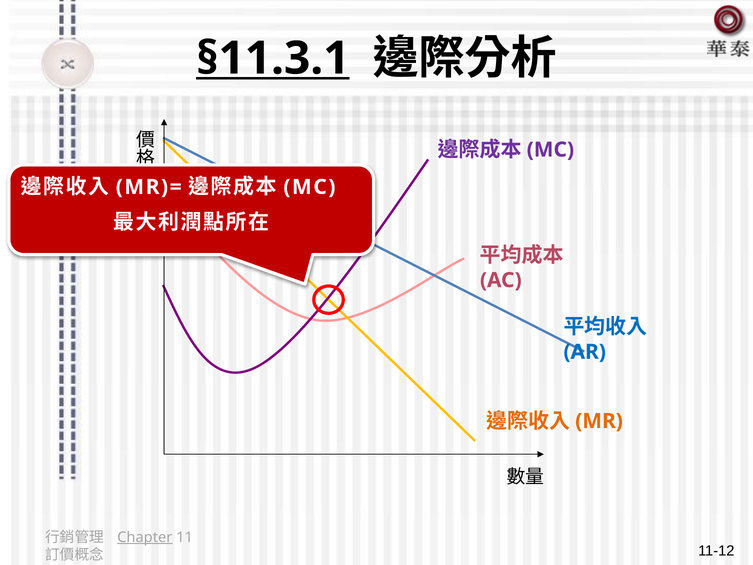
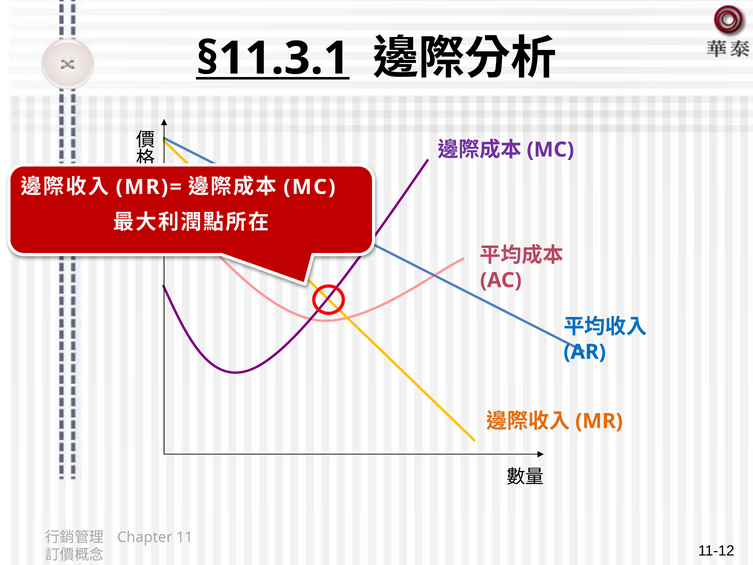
Chapter underline: present -> none (145, 537)
